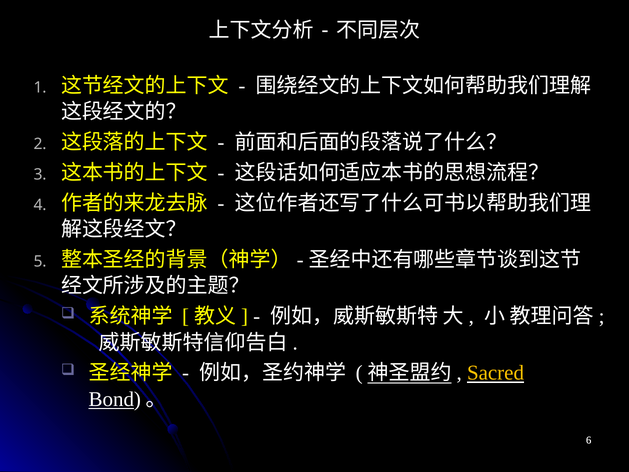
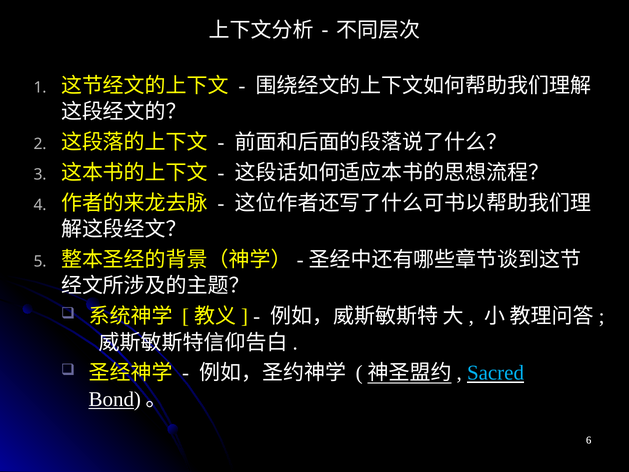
Sacred colour: yellow -> light blue (496, 373)
